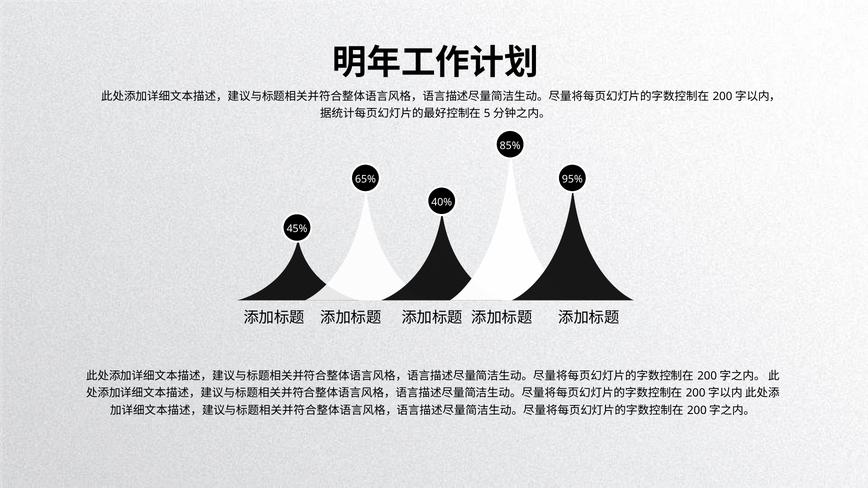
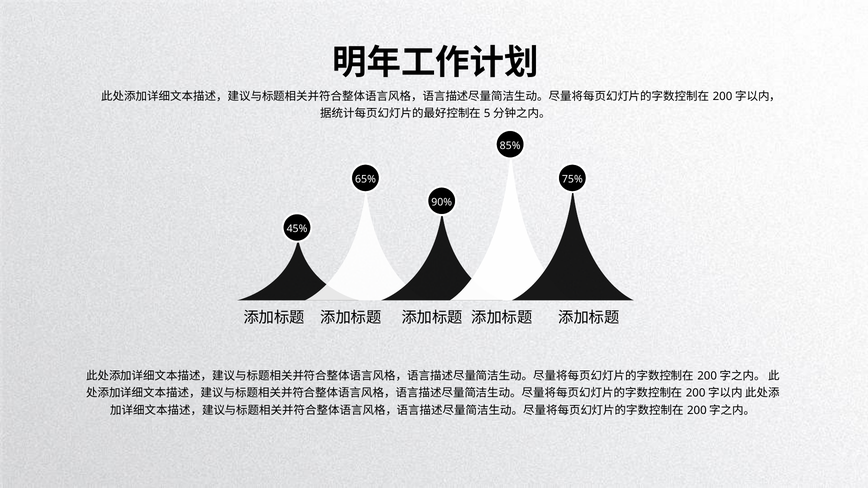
95%: 95% -> 75% (572, 179)
40%: 40% -> 90% (442, 202)
